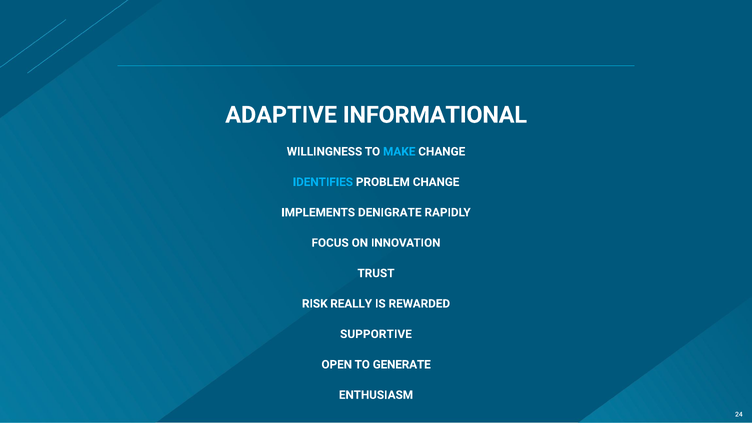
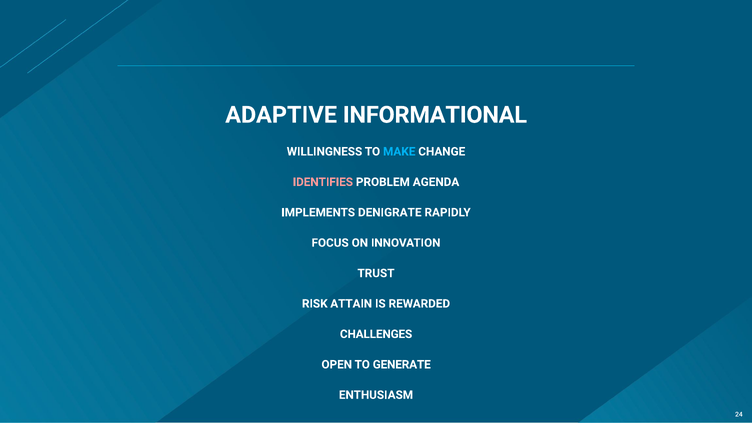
IDENTIFIES colour: light blue -> pink (323, 182)
PROBLEM CHANGE: CHANGE -> AGENDA (436, 182)
REALLY: REALLY -> ATTAIN (351, 304)
SUPPORTIVE: SUPPORTIVE -> CHALLENGES (376, 334)
